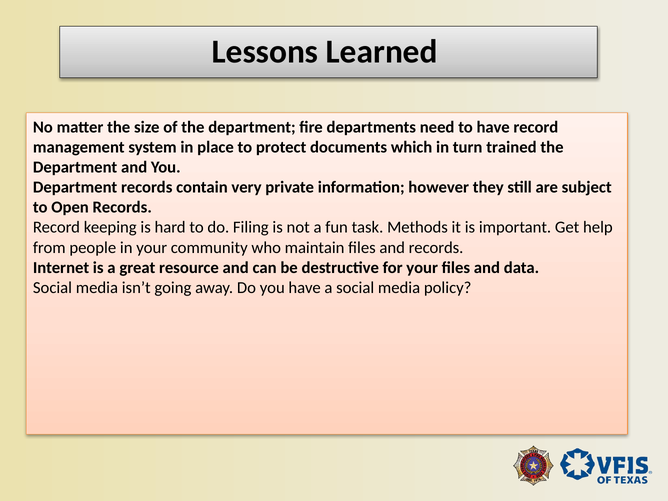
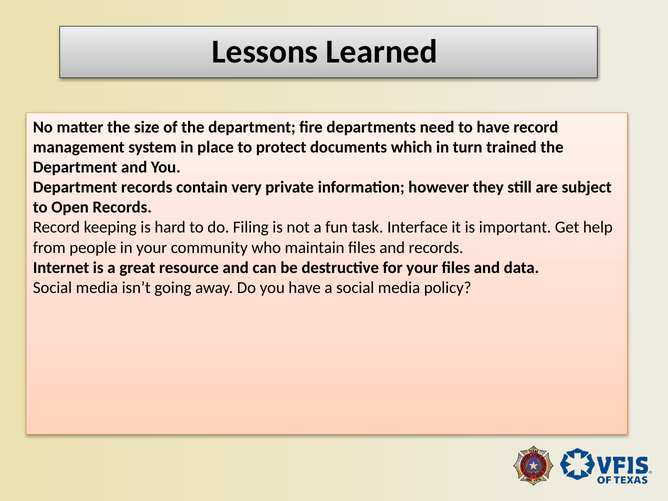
Methods: Methods -> Interface (417, 227)
